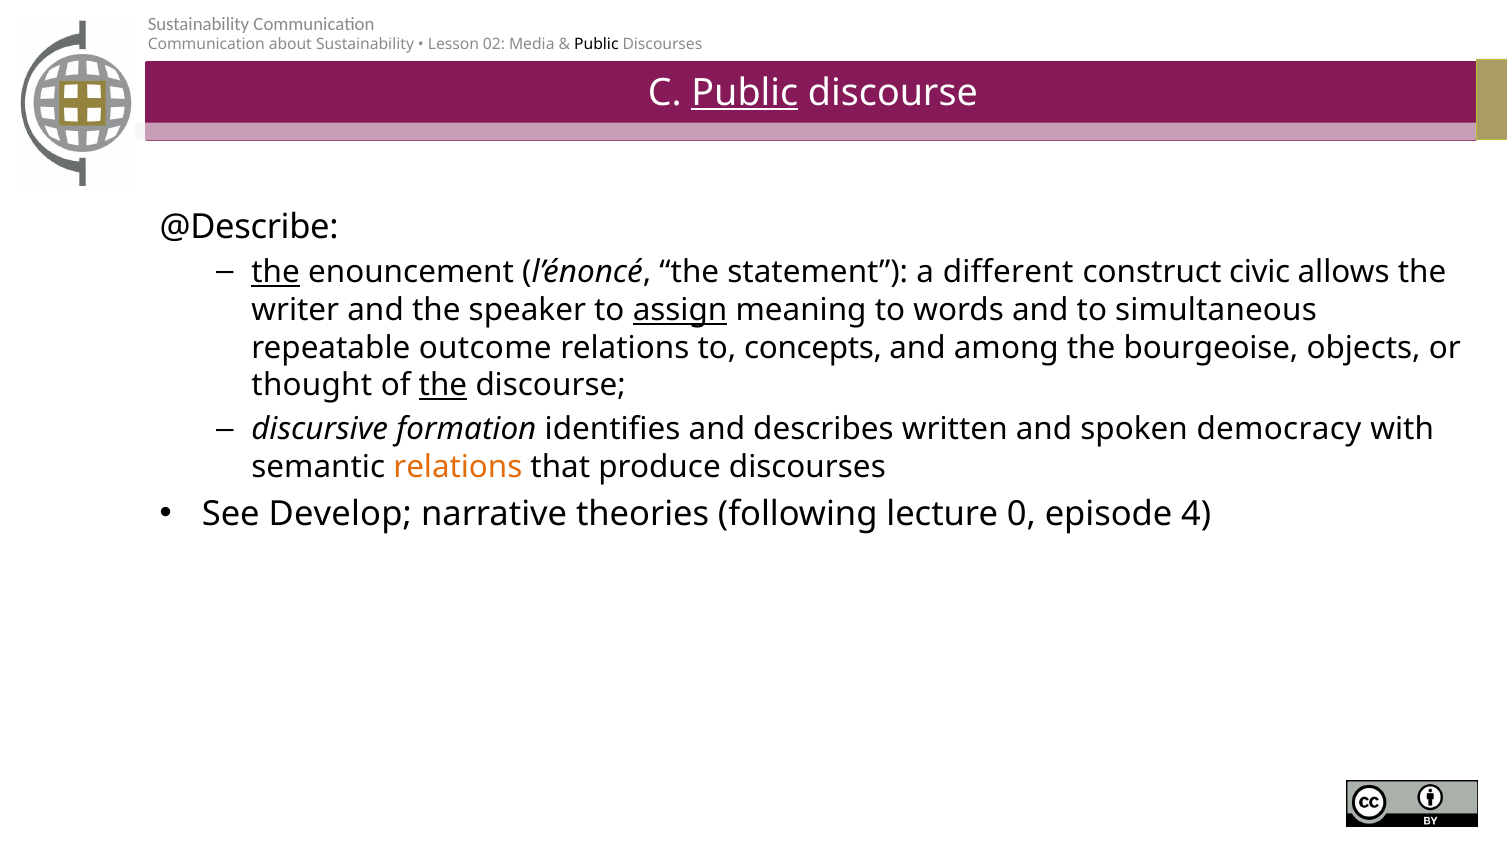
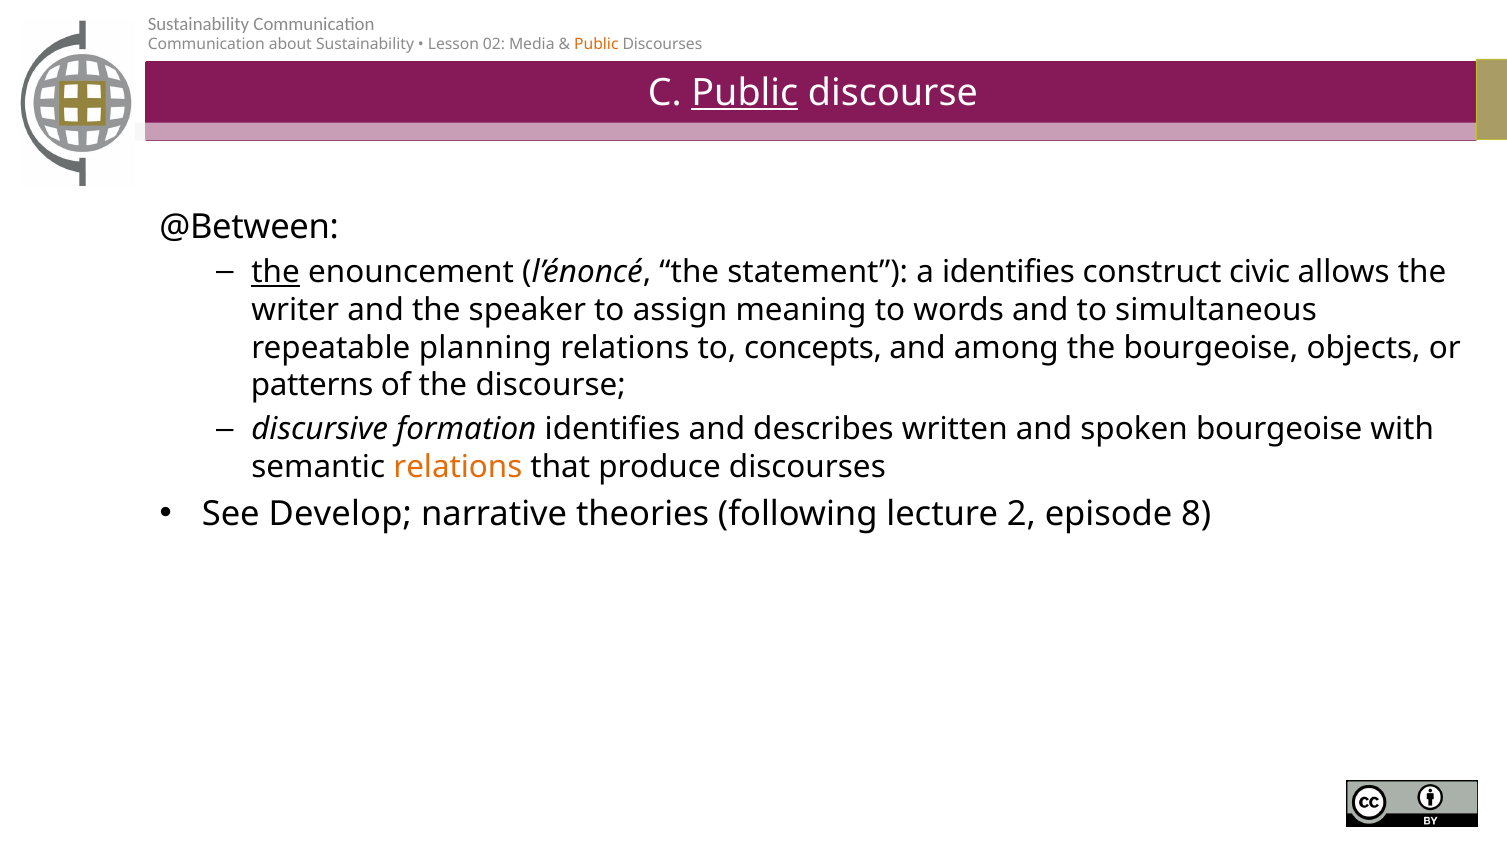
Public colour: black -> orange (596, 45)
@Describe: @Describe -> @Between (249, 227)
a different: different -> identifies (1008, 272)
assign underline: present -> none (680, 310)
outcome: outcome -> planning (485, 348)
thought: thought -> patterns (312, 385)
the underline: present -> none (443, 385)
spoken democracy: democracy -> bourgeoise (1279, 429)
0: 0 -> 2 (1021, 514)
4: 4 -> 8 (1196, 514)
